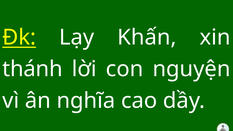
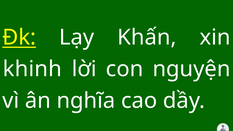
thánh: thánh -> khinh (32, 69)
